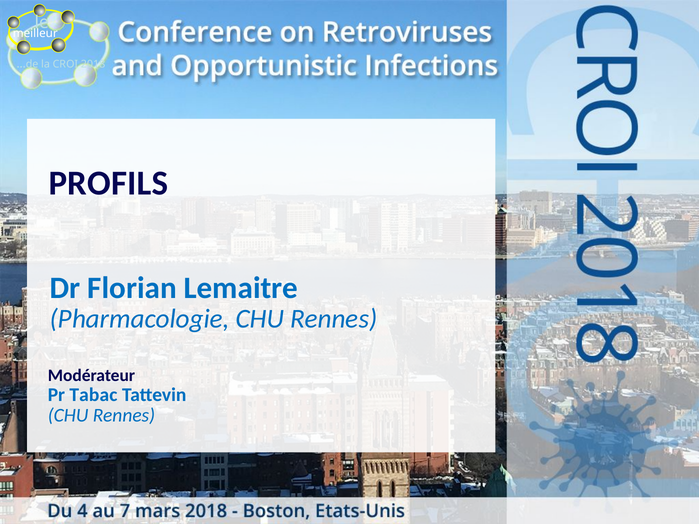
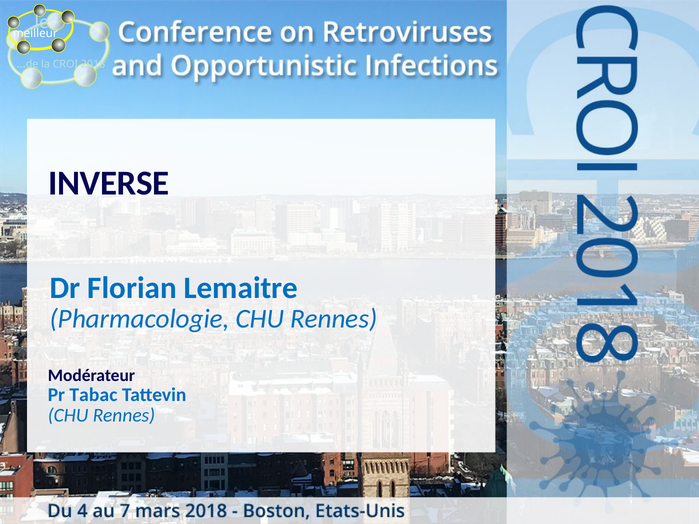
PROFILS: PROFILS -> INVERSE (109, 184)
